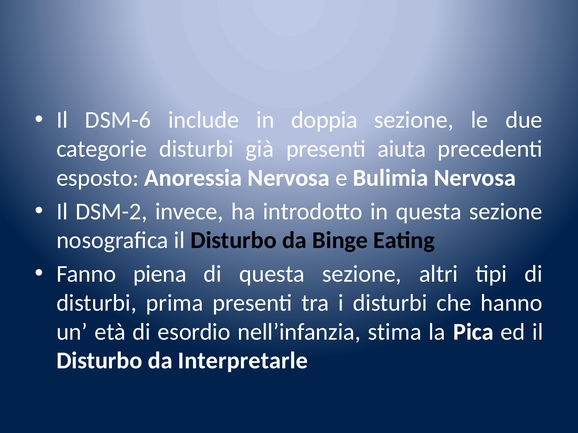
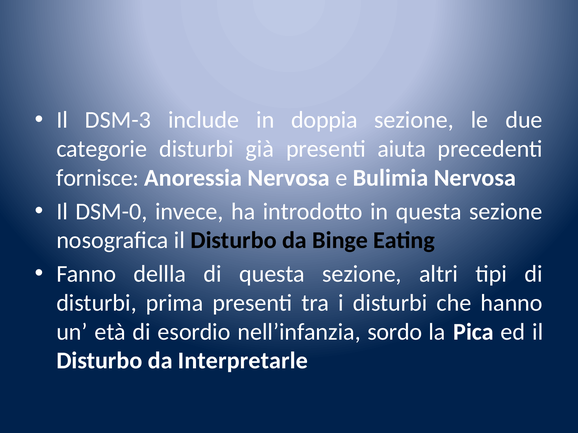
DSM-6: DSM-6 -> DSM-3 (118, 120)
esposto: esposto -> fornisce (98, 178)
DSM-2: DSM-2 -> DSM-0 (111, 212)
piena: piena -> dellla (160, 274)
stima: stima -> sordo (395, 332)
